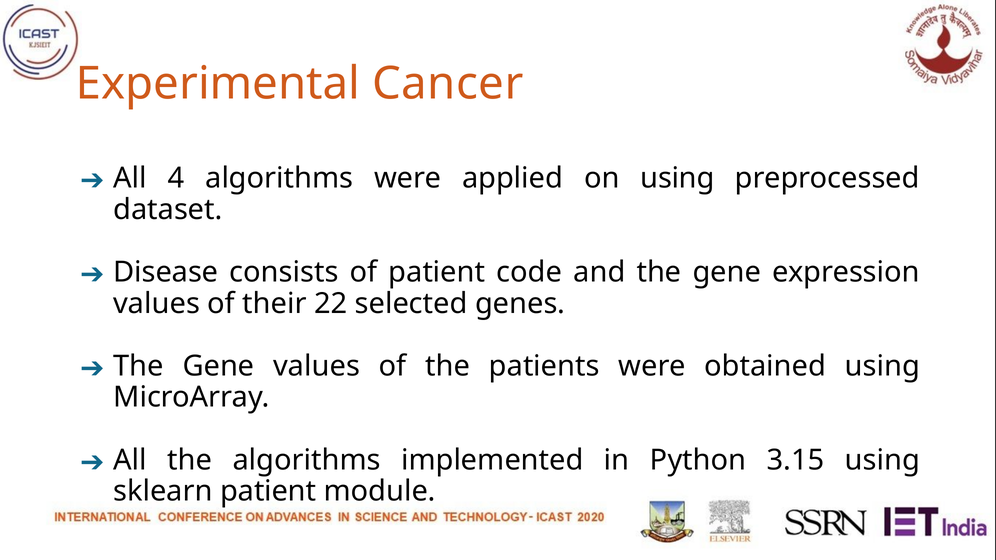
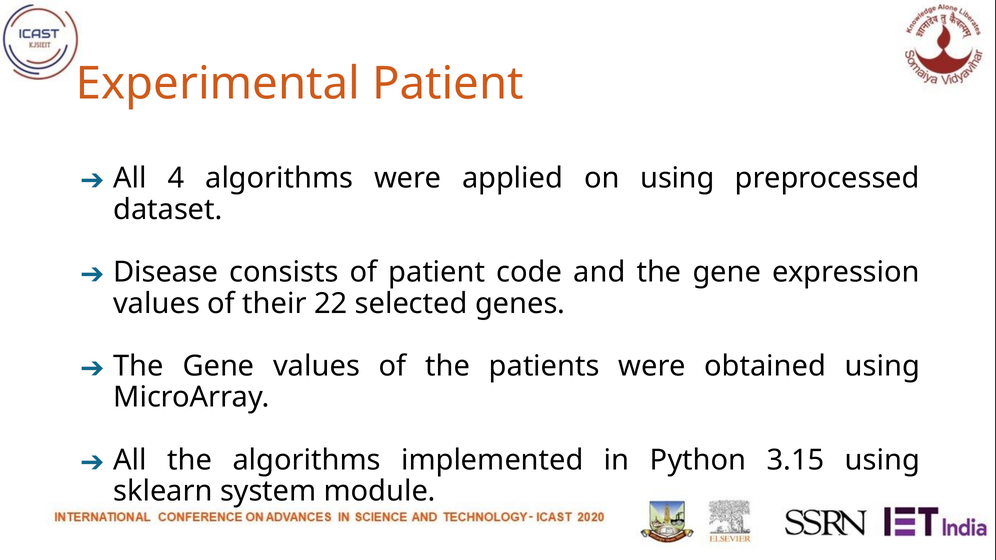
Experimental Cancer: Cancer -> Patient (448, 84)
sklearn patient: patient -> system (268, 491)
